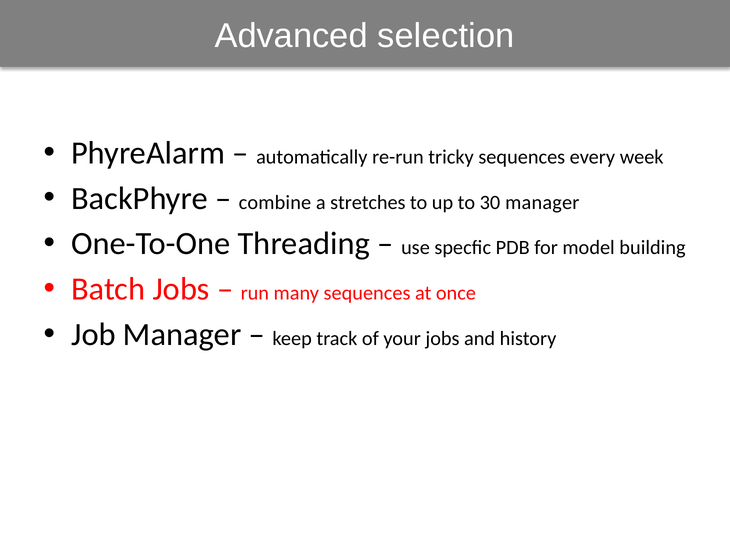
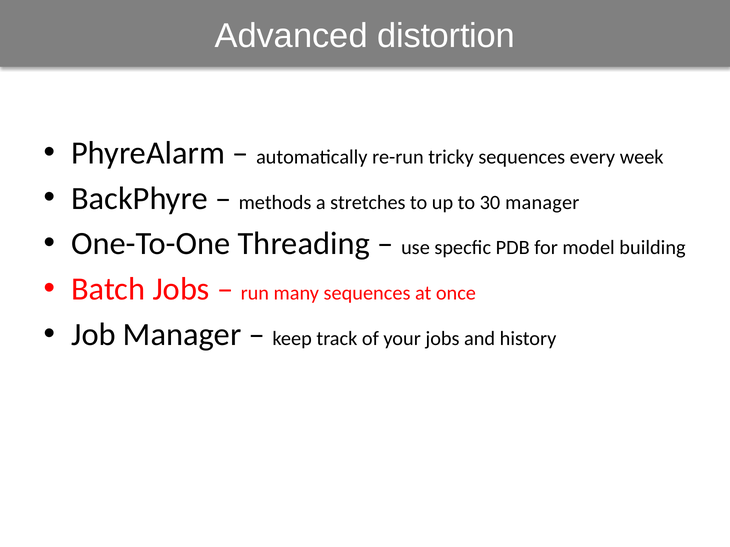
selection: selection -> distortion (446, 36)
combine: combine -> methods (275, 203)
